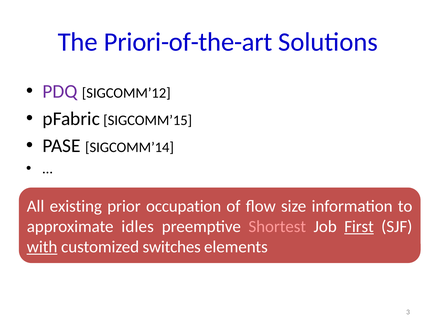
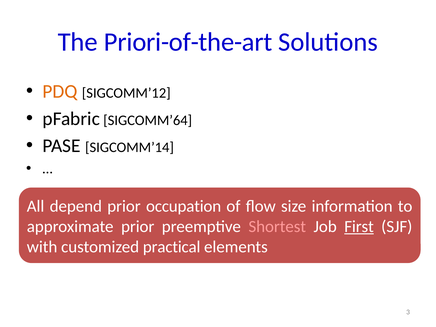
PDQ colour: purple -> orange (60, 91)
SIGCOMM’15: SIGCOMM’15 -> SIGCOMM’64 (148, 120)
existing: existing -> depend (76, 206)
approximate idles: idles -> prior (138, 226)
with underline: present -> none (42, 247)
switches: switches -> practical (172, 247)
